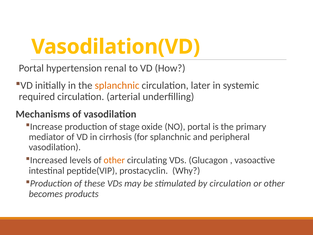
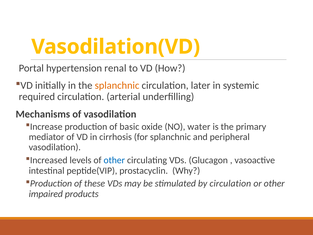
stage: stage -> basic (129, 127)
NO portal: portal -> water (199, 127)
other colour: orange -> blue (114, 160)
becomes: becomes -> impaired (46, 194)
